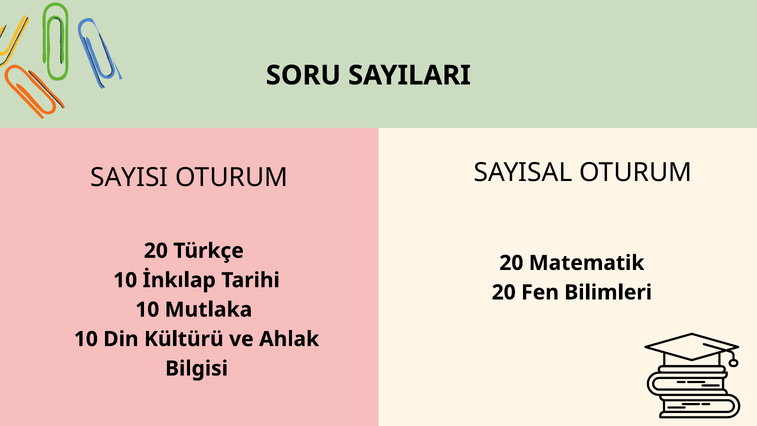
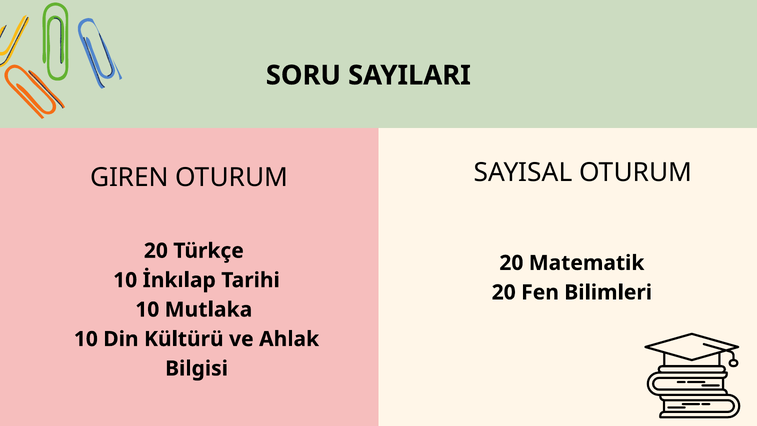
SAYISI: SAYISI -> GIREN (129, 177)
